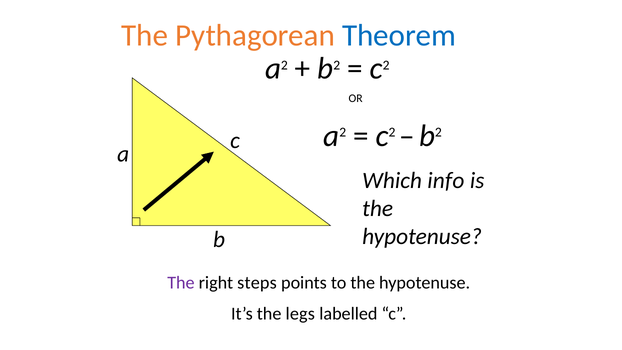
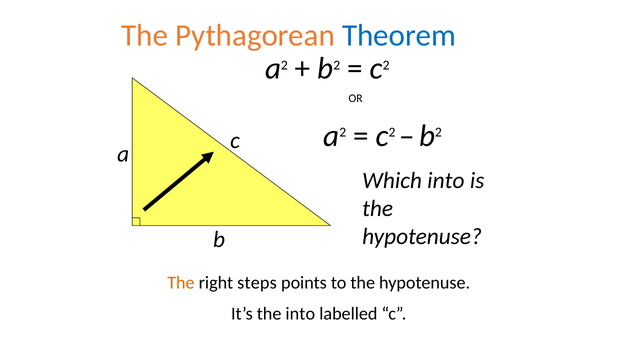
Which info: info -> into (446, 180)
The colour: purple -> orange (181, 283)
the legs: legs -> into (300, 314)
